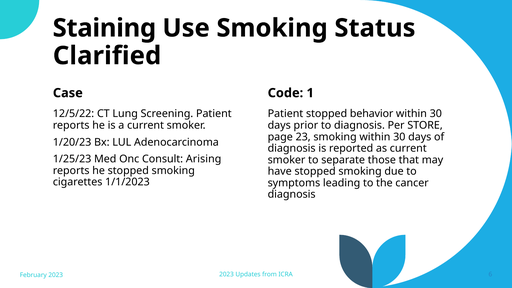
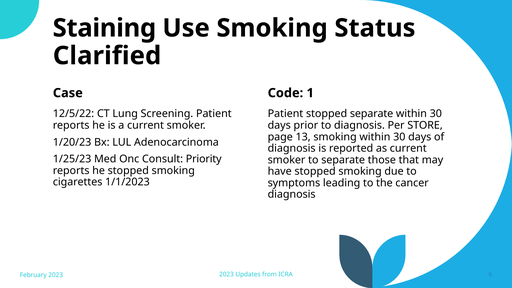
stopped behavior: behavior -> separate (372, 114)
23: 23 -> 13 (303, 137)
Arising: Arising -> Priority (204, 159)
